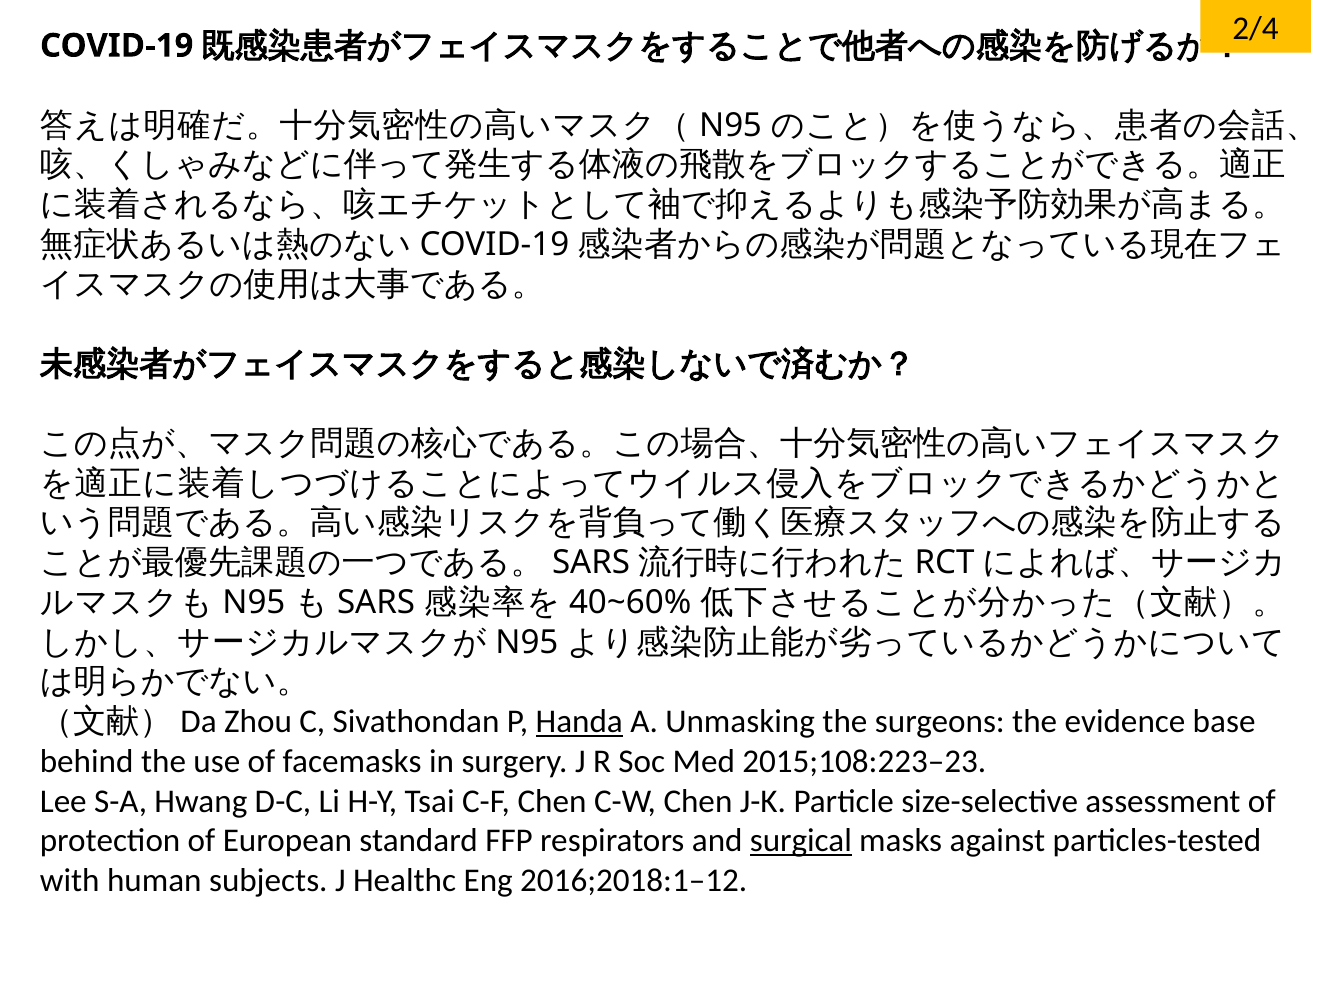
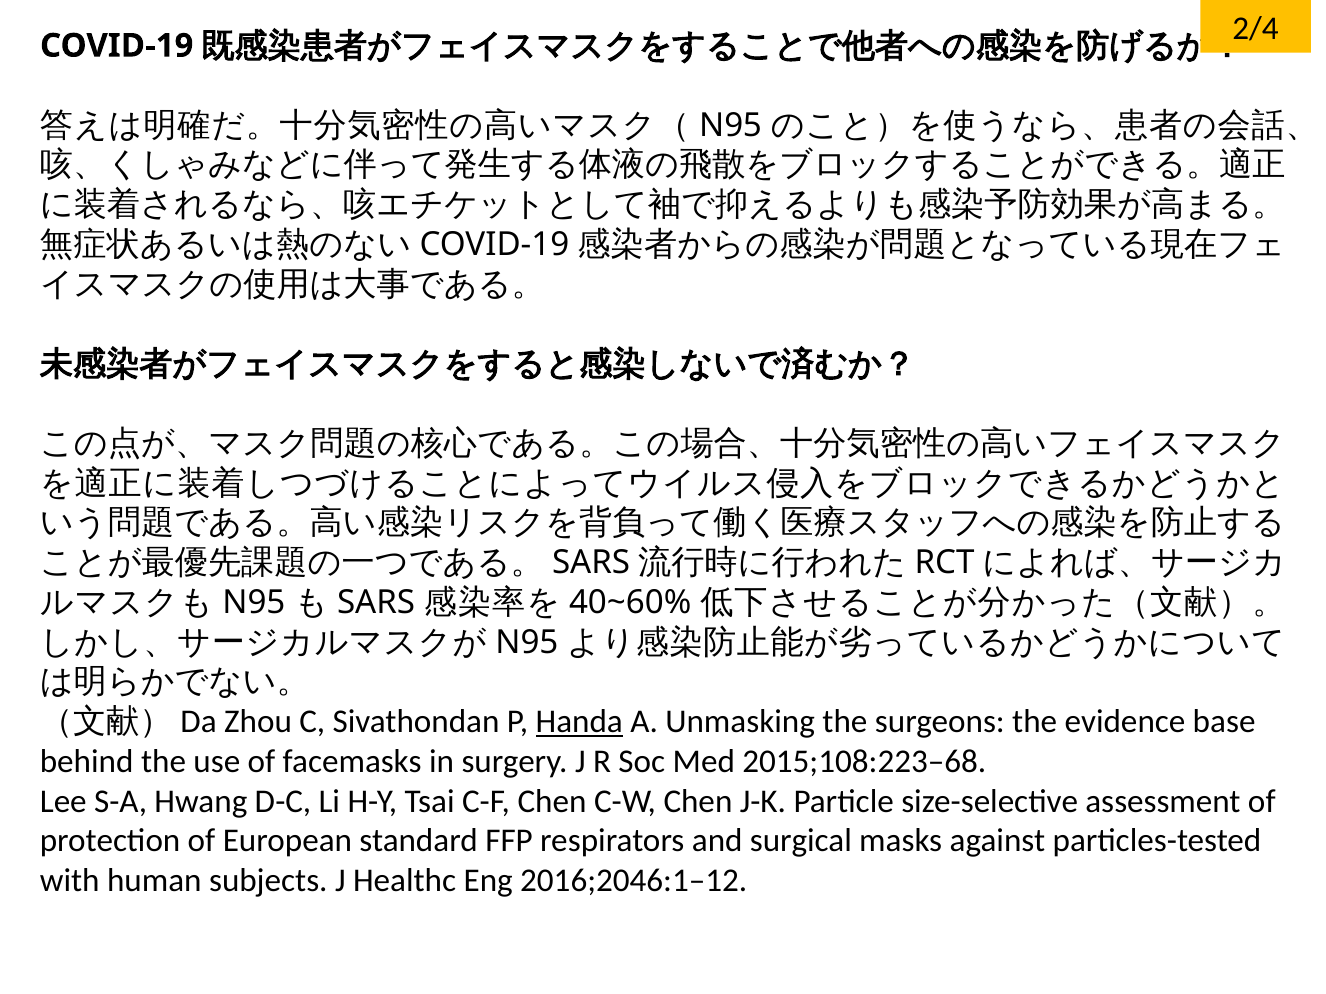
2015;108:223–23: 2015;108:223–23 -> 2015;108:223–68 (864, 762)
surgical underline: present -> none (801, 841)
2016;2018:1–12: 2016;2018:1–12 -> 2016;2046:1–12 (634, 881)
